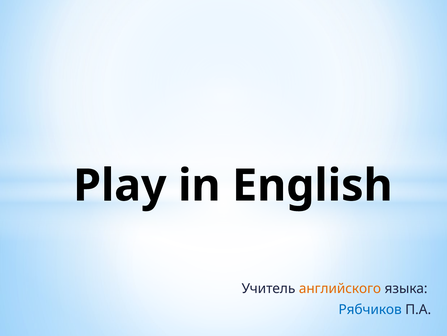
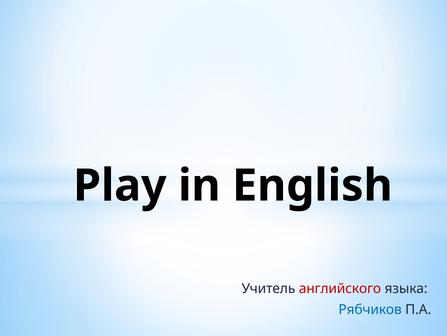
английского colour: orange -> red (340, 288)
